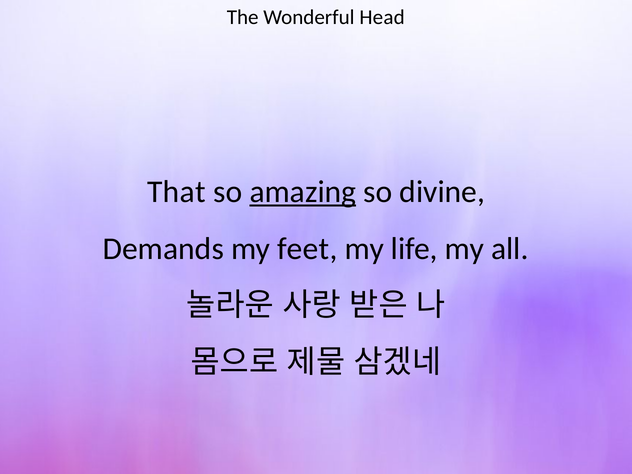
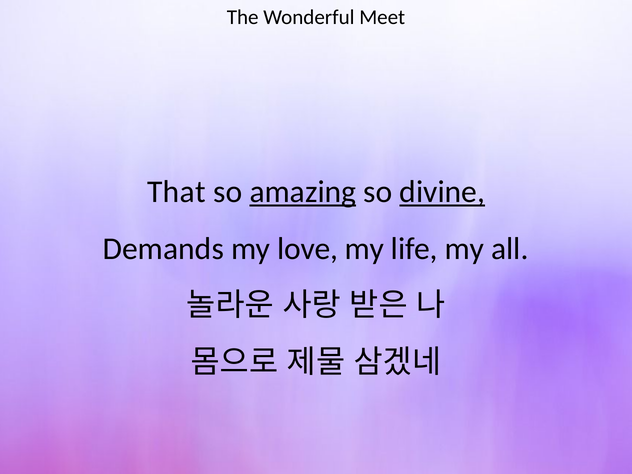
Head: Head -> Meet (382, 17)
divine underline: none -> present (442, 192)
feet: feet -> love (308, 249)
